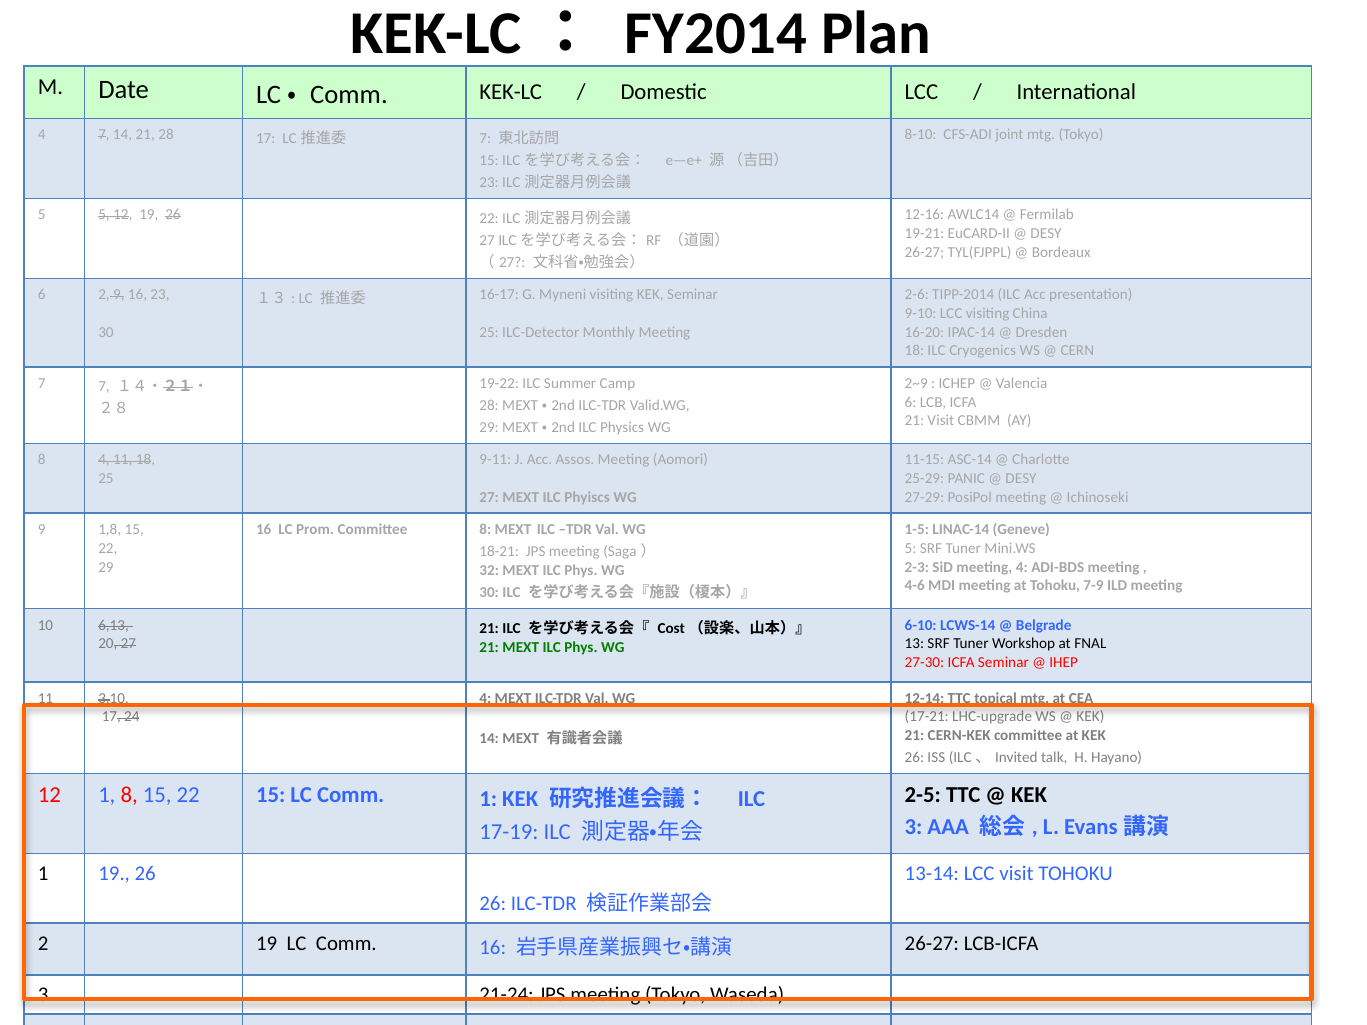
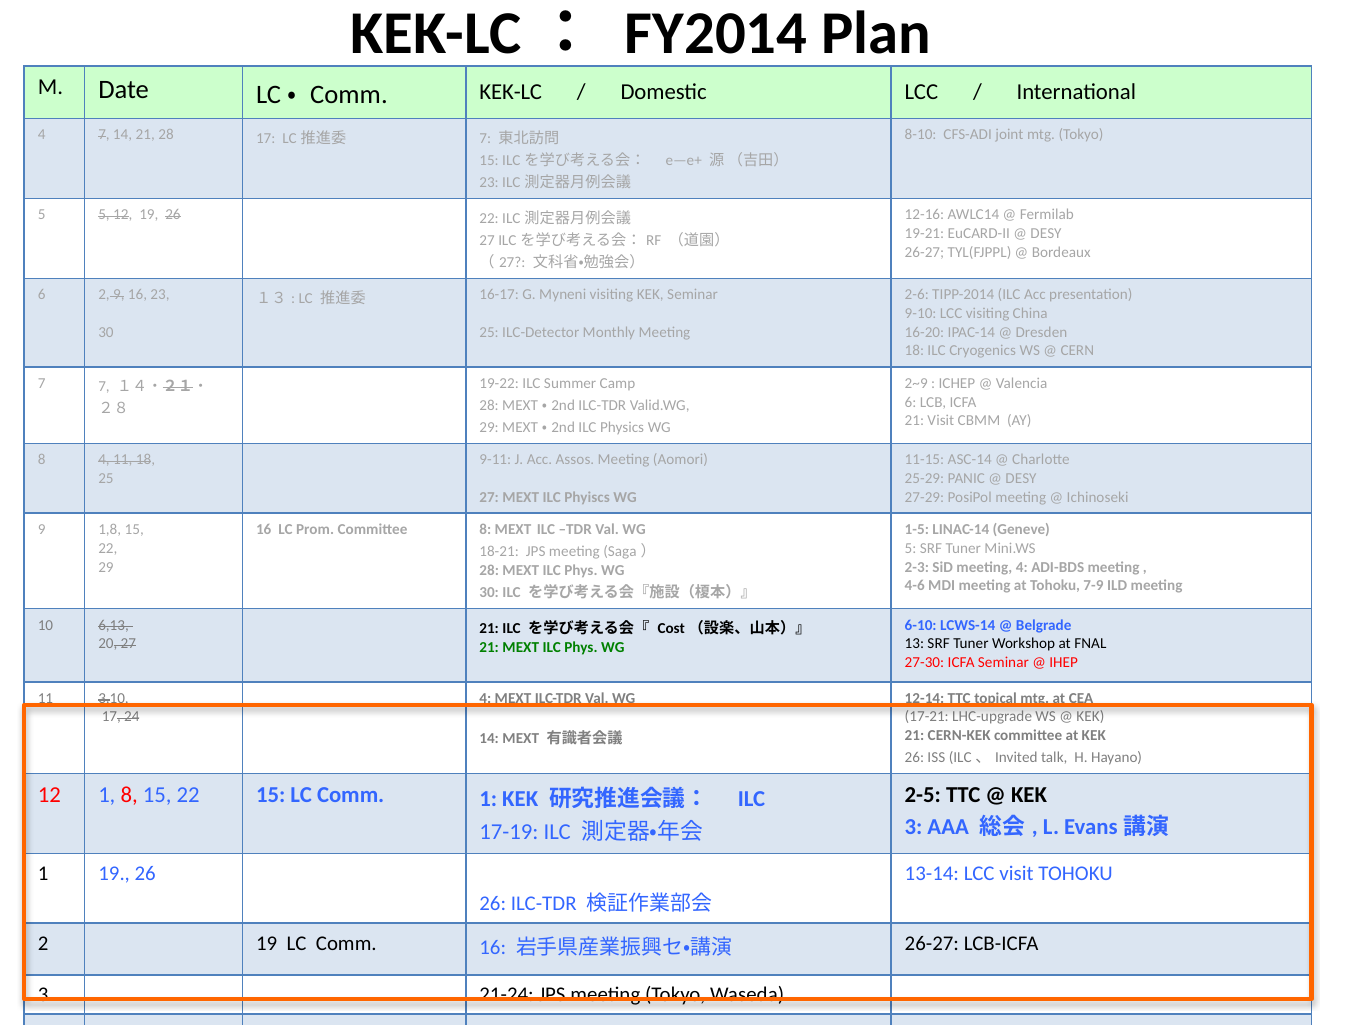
32: 32 -> 28 (489, 571)
